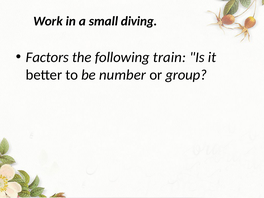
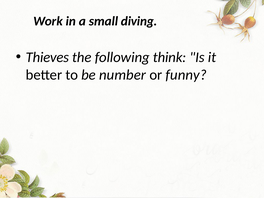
Factors: Factors -> Thieves (47, 57)
train: train -> think (170, 57)
group: group -> funny (186, 75)
